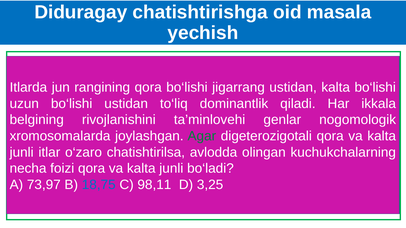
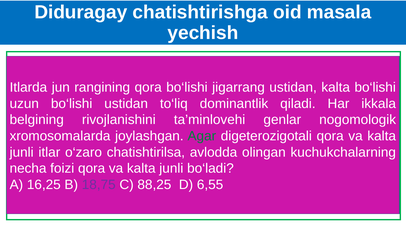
73,97: 73,97 -> 16,25 (44, 185)
18,75 colour: blue -> purple (99, 185)
98,11: 98,11 -> 88,25 (154, 185)
3,25: 3,25 -> 6,55 (210, 185)
